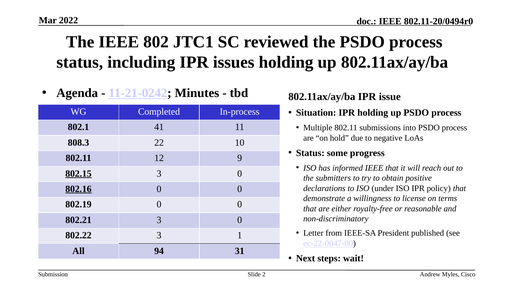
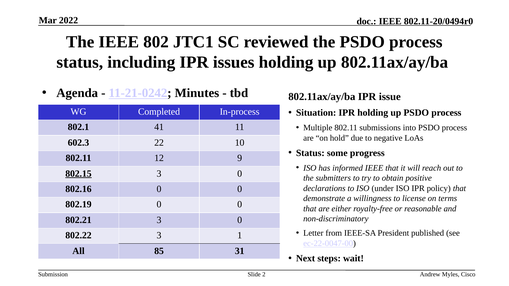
808.3: 808.3 -> 602.3 (78, 143)
802.16 underline: present -> none (78, 189)
94: 94 -> 85 (159, 251)
